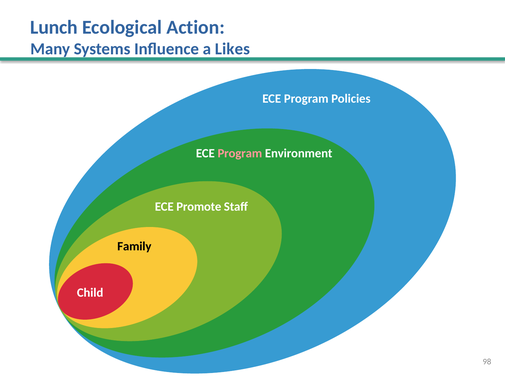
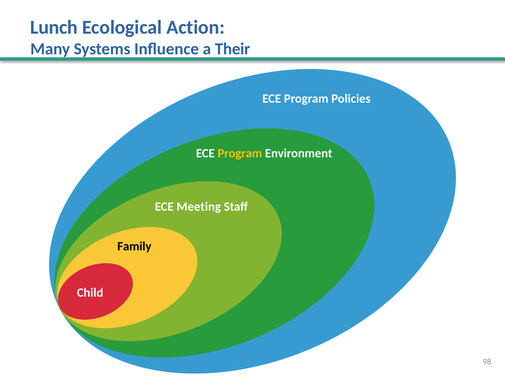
Likes: Likes -> Their (233, 49)
Program colour: pink -> yellow (240, 153)
Promote: Promote -> Meeting (199, 207)
